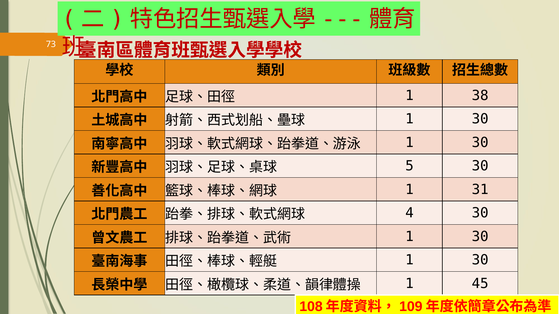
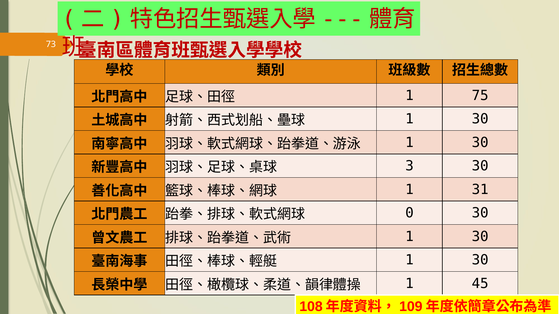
38: 38 -> 75 (480, 96)
5: 5 -> 3 (409, 166)
4: 4 -> 0 (409, 213)
